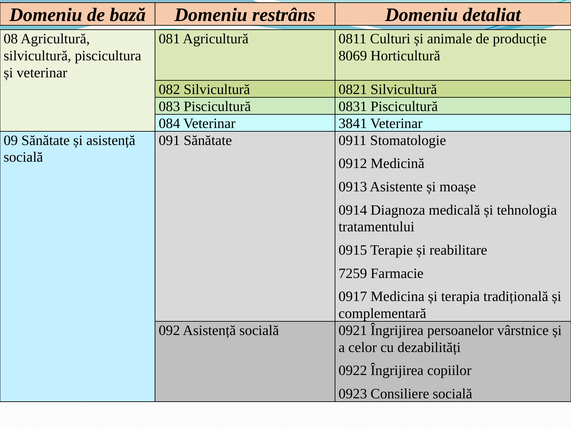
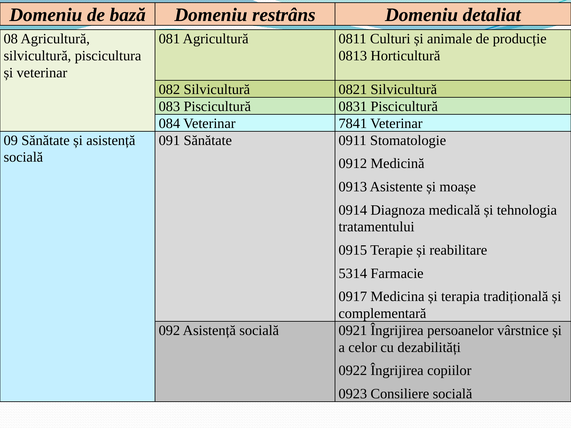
8069: 8069 -> 0813 (353, 56)
3841: 3841 -> 7841 (353, 123)
7259: 7259 -> 5314 (353, 274)
